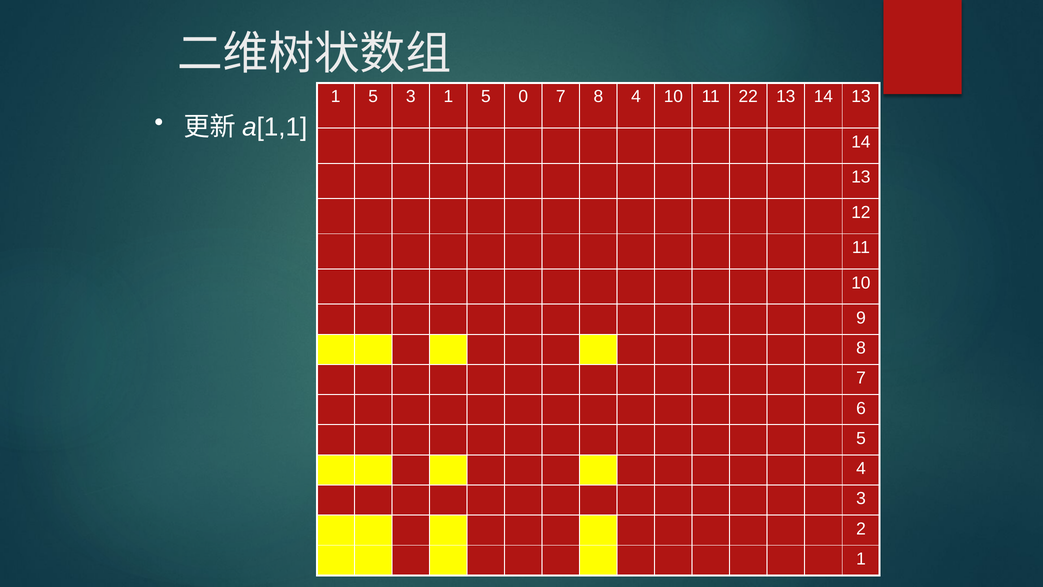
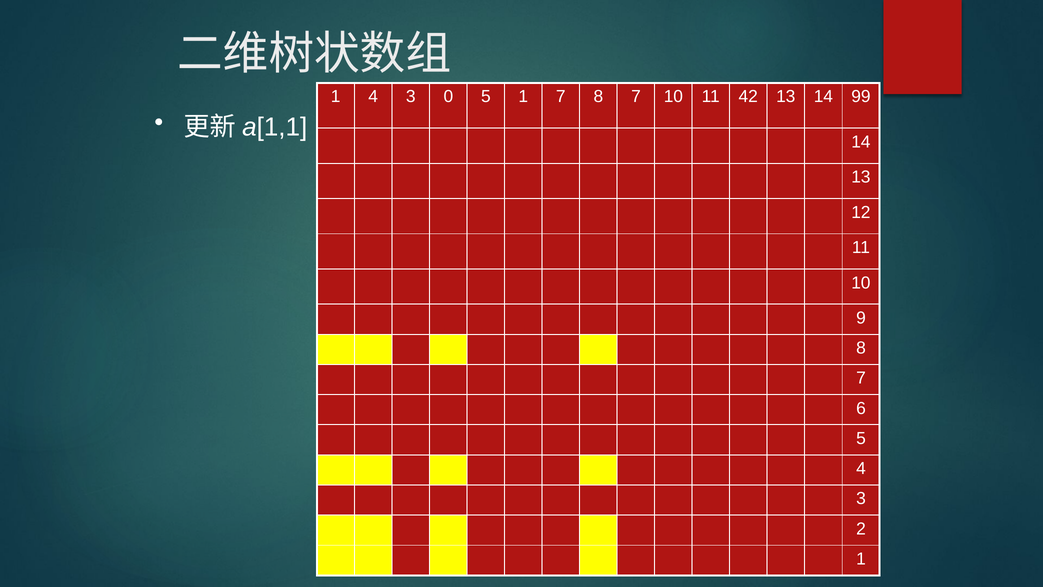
5: 5 -> 4 (373, 97)
3 1: 1 -> 0 (448, 97)
5 0: 0 -> 1 (523, 97)
7 8 4: 4 -> 7 (636, 97)
22: 22 -> 42 (748, 97)
13: 13 -> 99 (861, 97)
